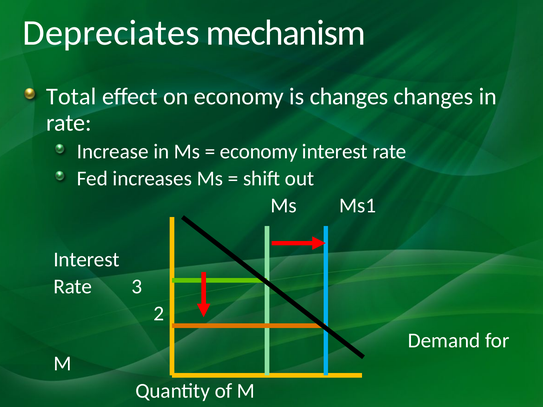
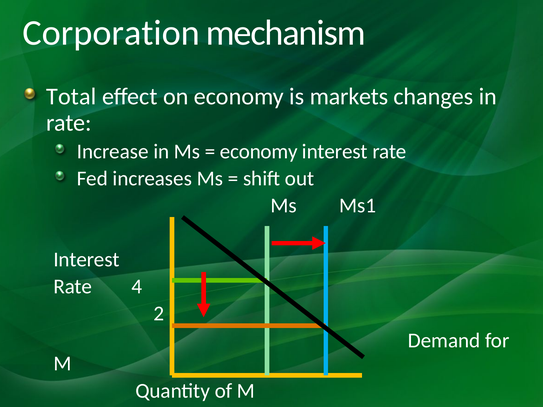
Depreciates: Depreciates -> Corporation (111, 33)
is changes: changes -> markets (349, 97)
3: 3 -> 4 (137, 287)
